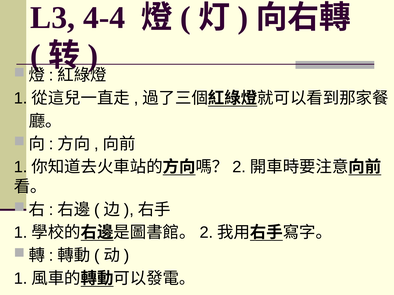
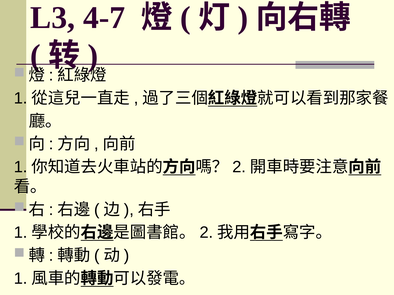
4-4: 4-4 -> 4-7 (104, 18)
